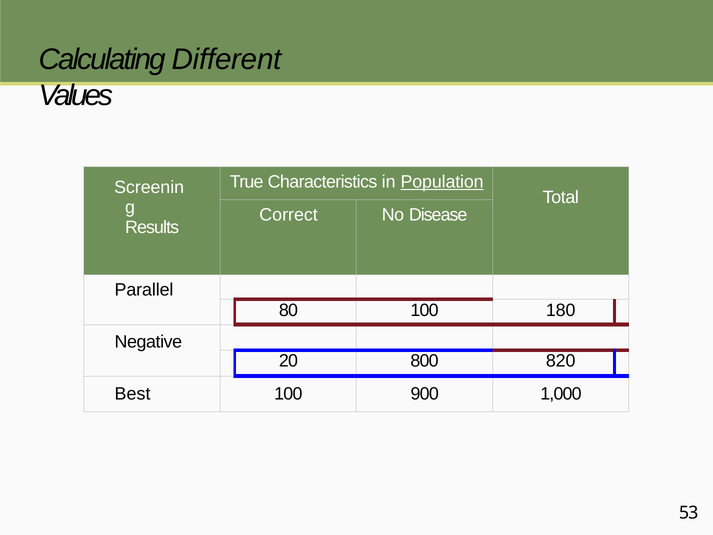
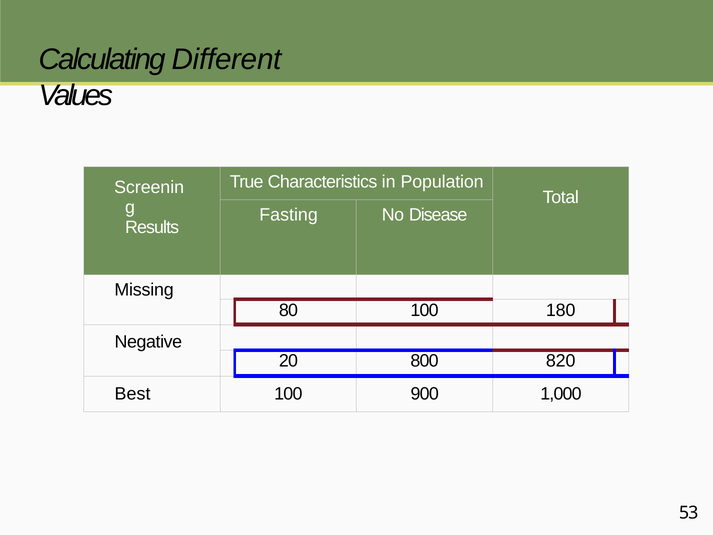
Population underline: present -> none (442, 182)
Correct: Correct -> Fasting (289, 215)
Parallel: Parallel -> Missing (144, 290)
